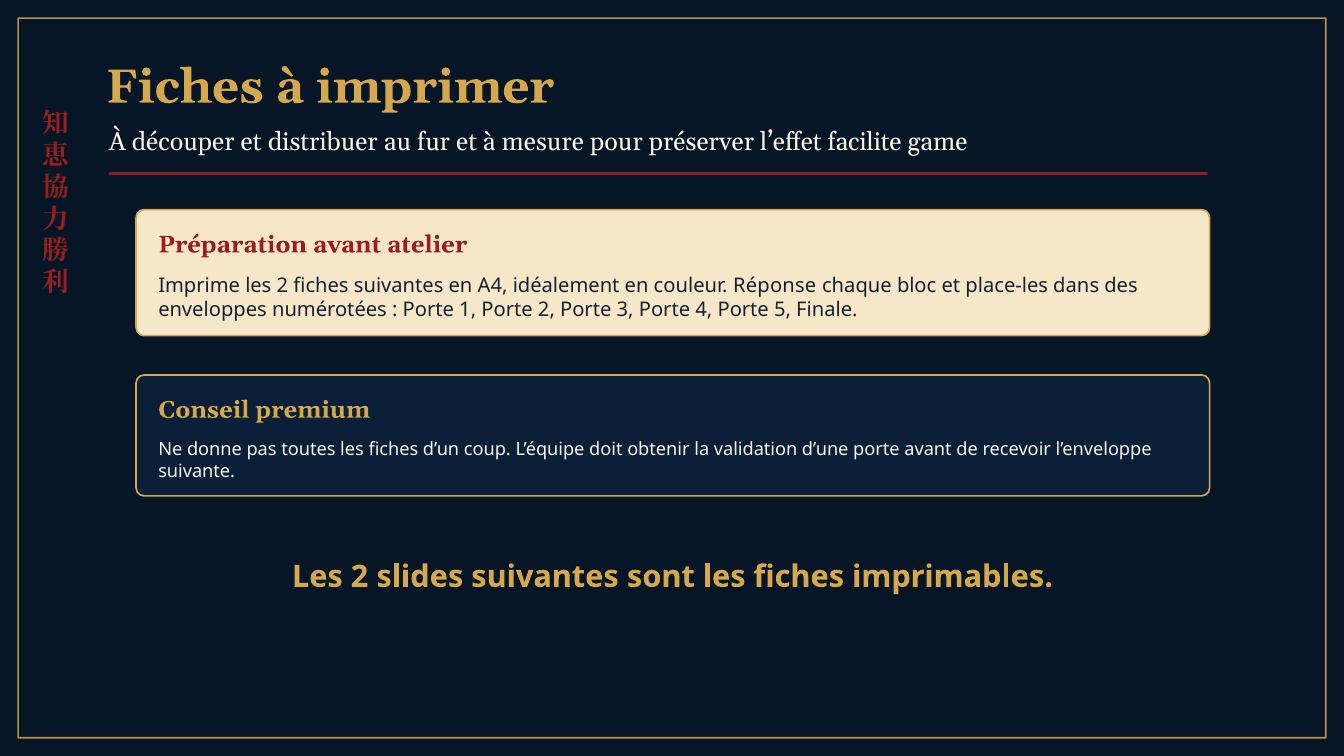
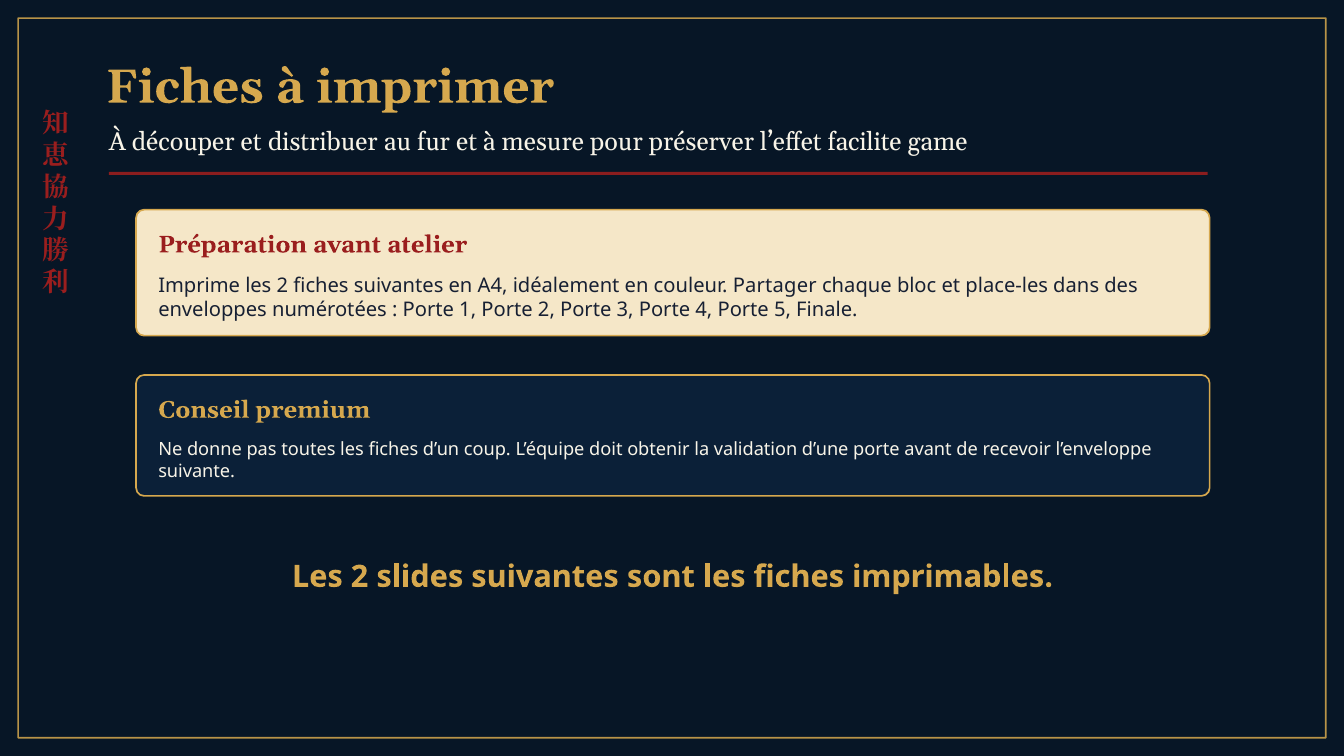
Réponse: Réponse -> Partager (775, 286)
